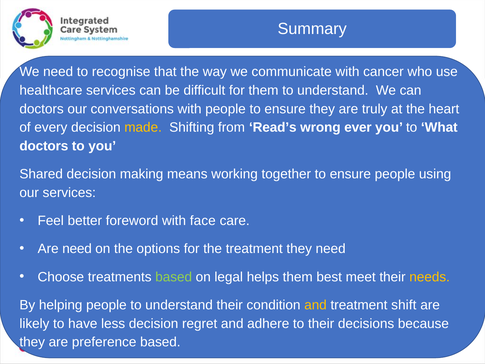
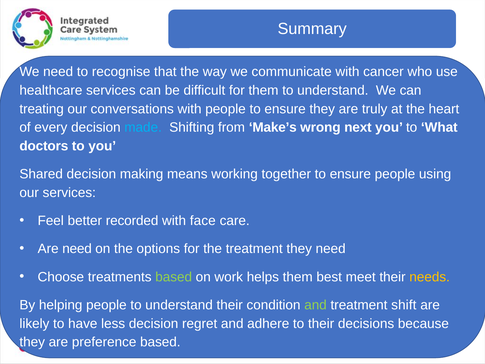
doctors: doctors -> treating (42, 109)
made colour: yellow -> light blue (143, 127)
Read’s: Read’s -> Make’s (273, 127)
ever: ever -> next (358, 127)
foreword: foreword -> recorded (132, 221)
legal: legal -> work (229, 277)
and colour: yellow -> light green (315, 305)
